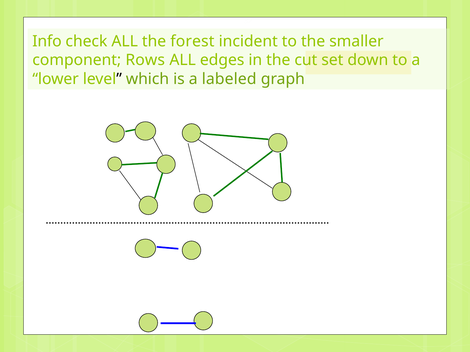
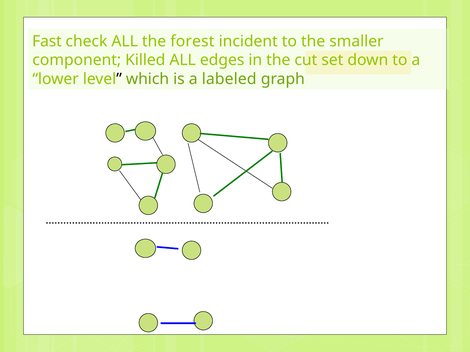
Info: Info -> Fast (47, 41)
Rows: Rows -> Killed (145, 60)
